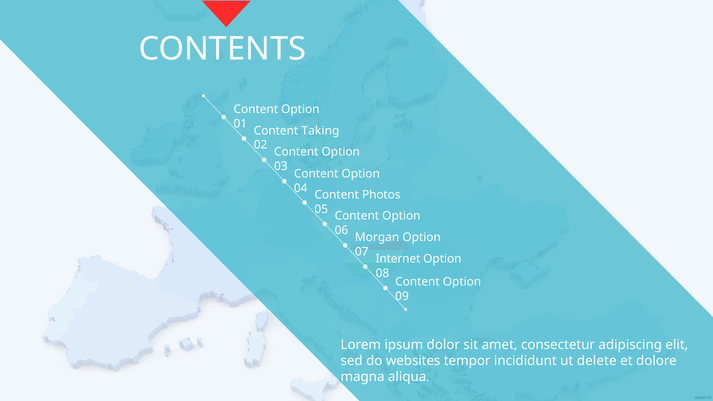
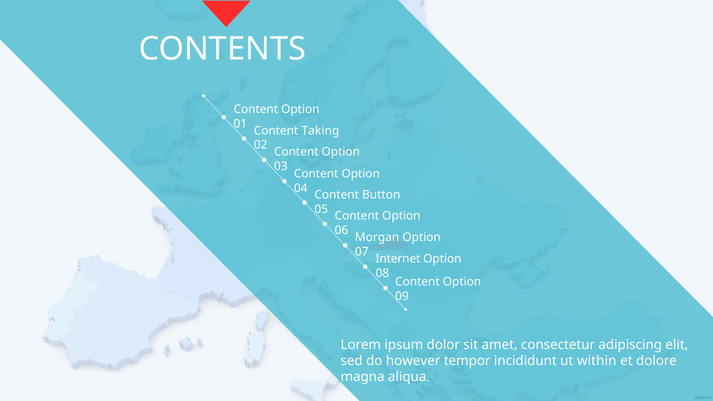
Photos: Photos -> Button (381, 195)
websites: websites -> however (413, 361)
delete: delete -> within (597, 361)
